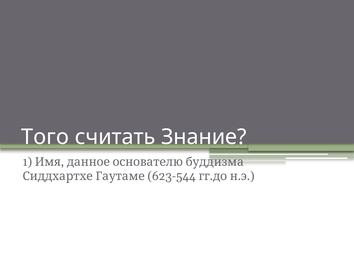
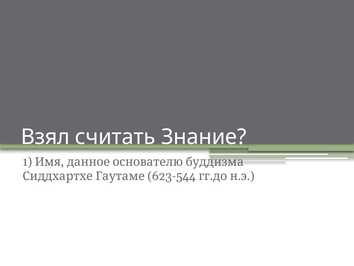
Того: Того -> Взял (45, 137)
